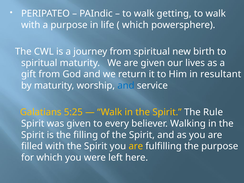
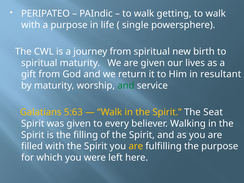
which: which -> single (135, 25)
and colour: blue -> green (126, 86)
5:25: 5:25 -> 5:63 (73, 112)
Rule: Rule -> Seat (213, 112)
